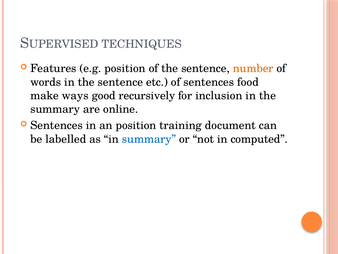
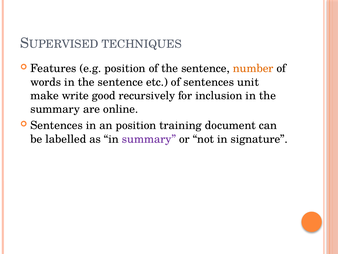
food: food -> unit (248, 82)
ways: ways -> write (75, 95)
summary colour: blue -> purple (149, 139)
computed: computed -> signature (259, 139)
